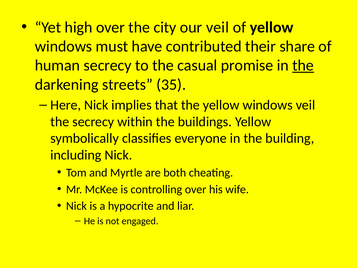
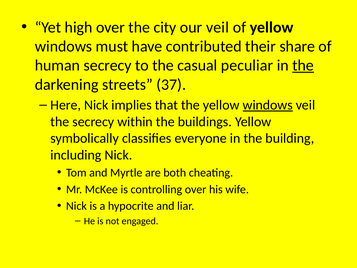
promise: promise -> peculiar (247, 65)
35: 35 -> 37 (171, 84)
windows underline: none -> present (268, 105)
